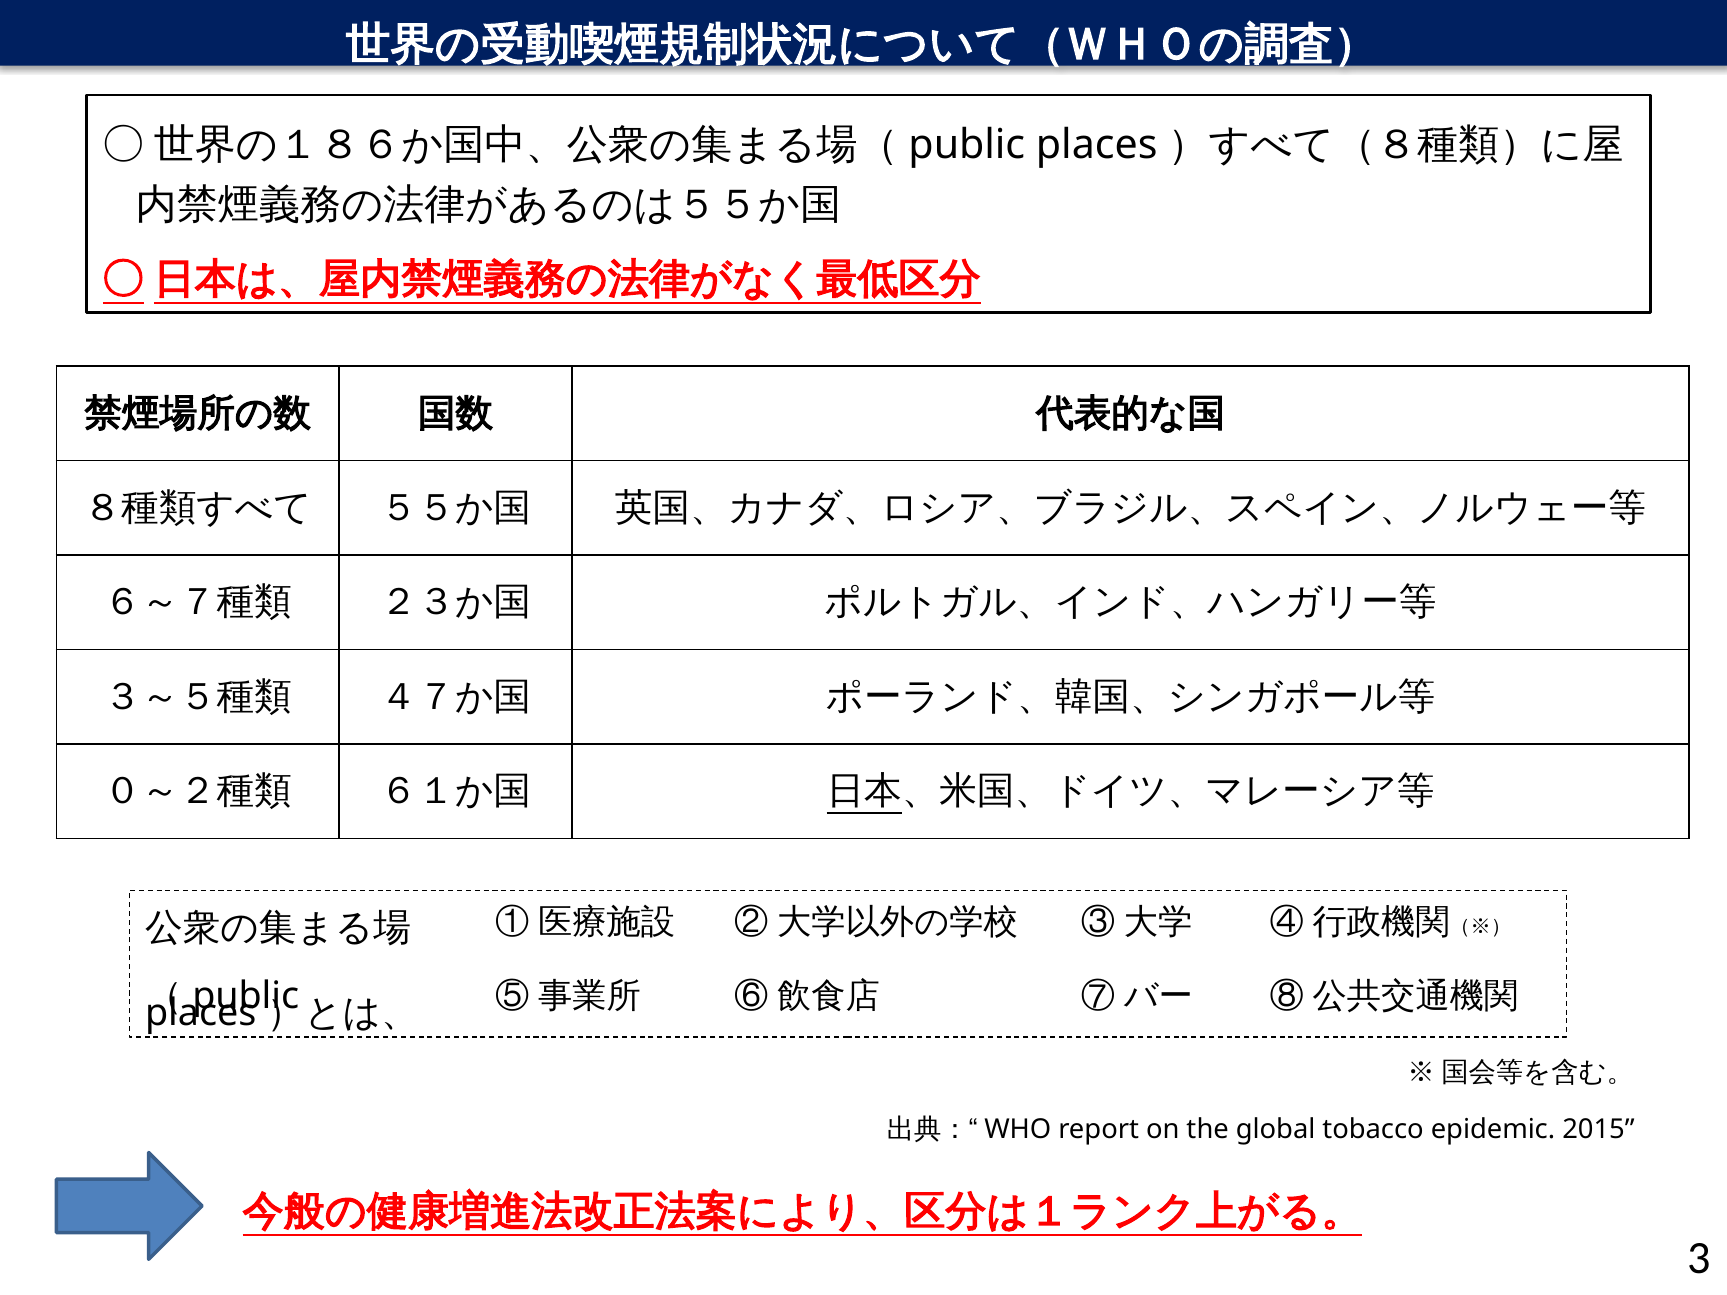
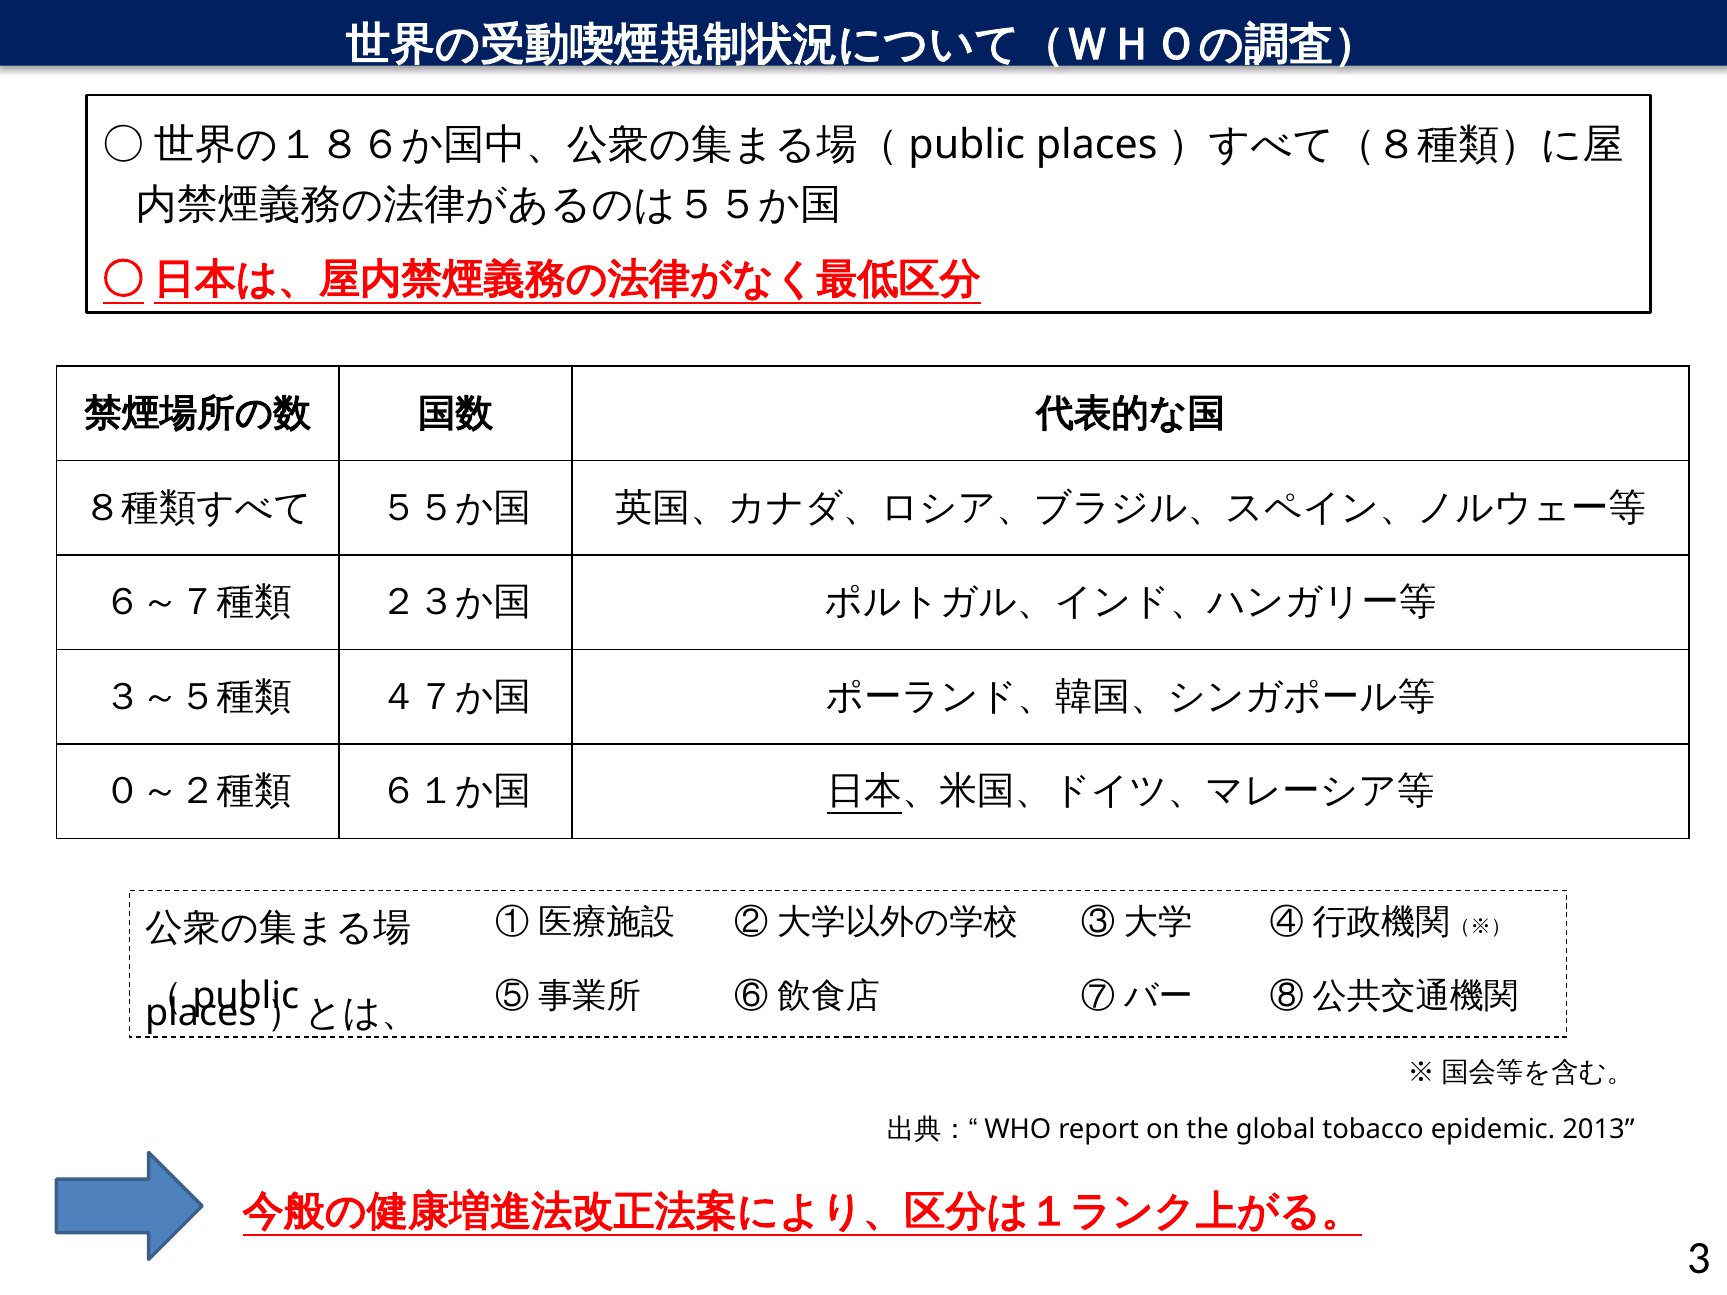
2015: 2015 -> 2013 (1598, 1129)
